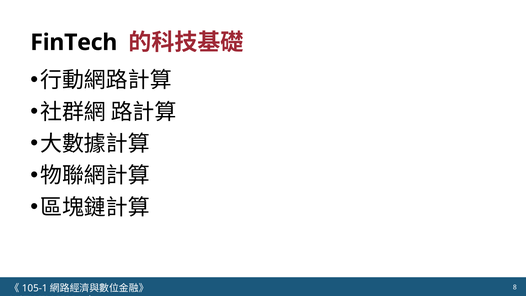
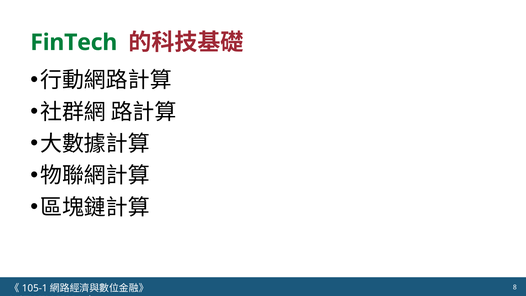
FinTech colour: black -> green (74, 42)
